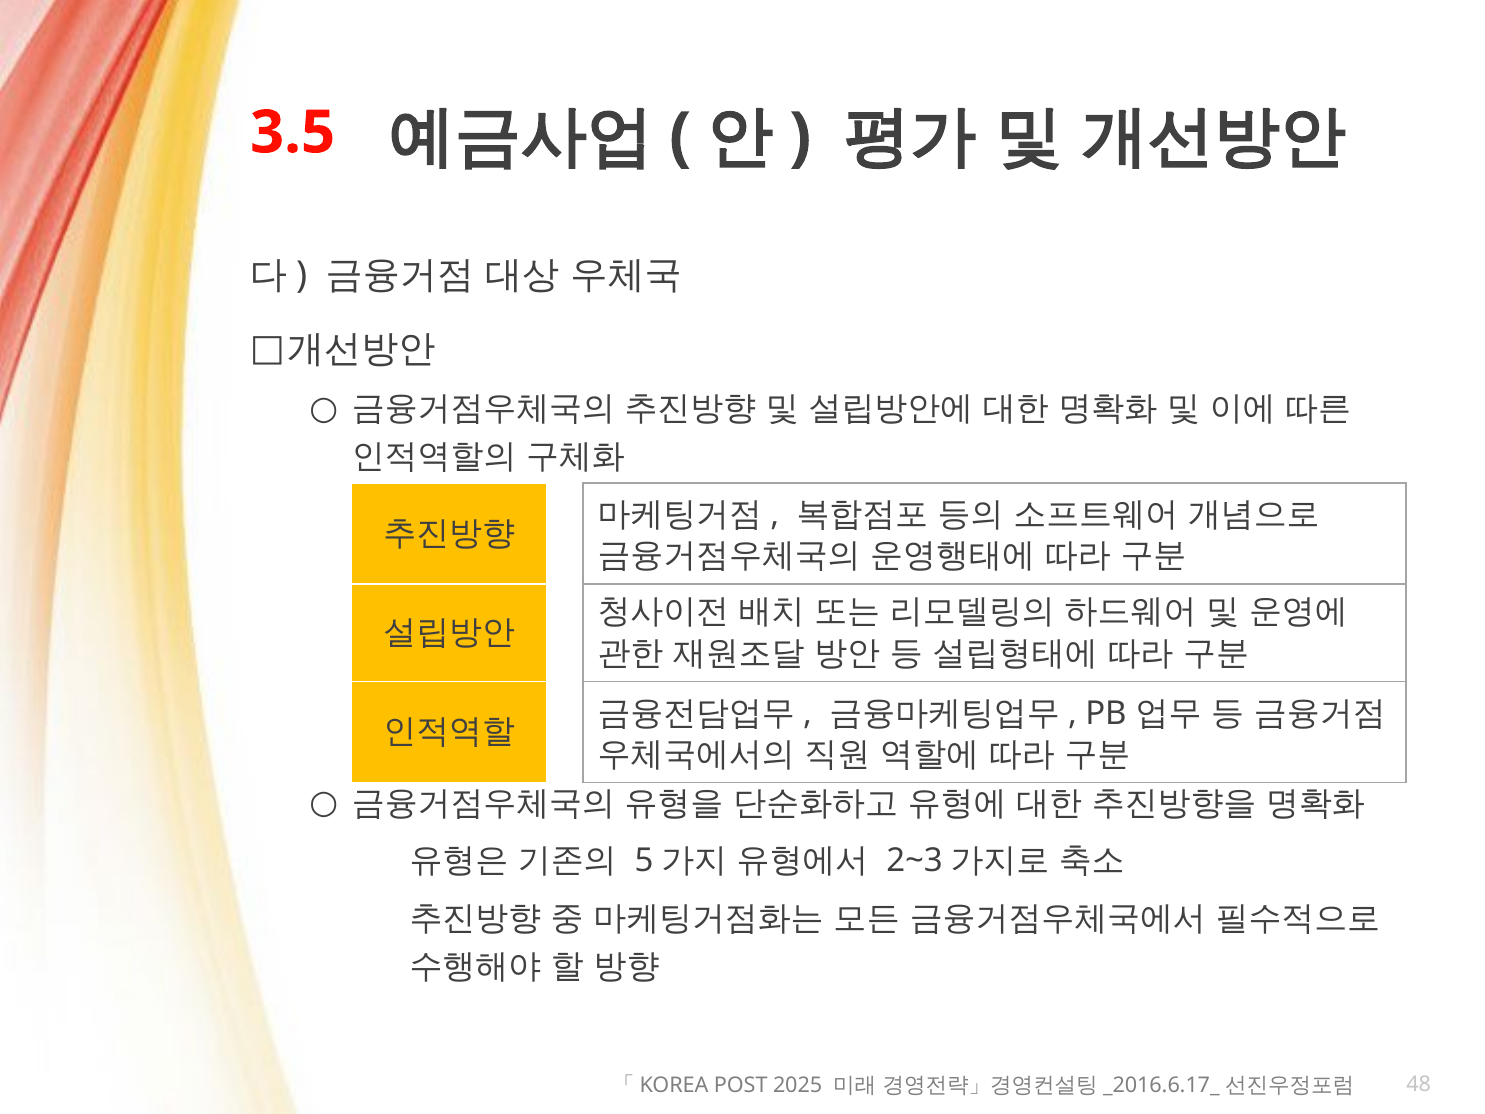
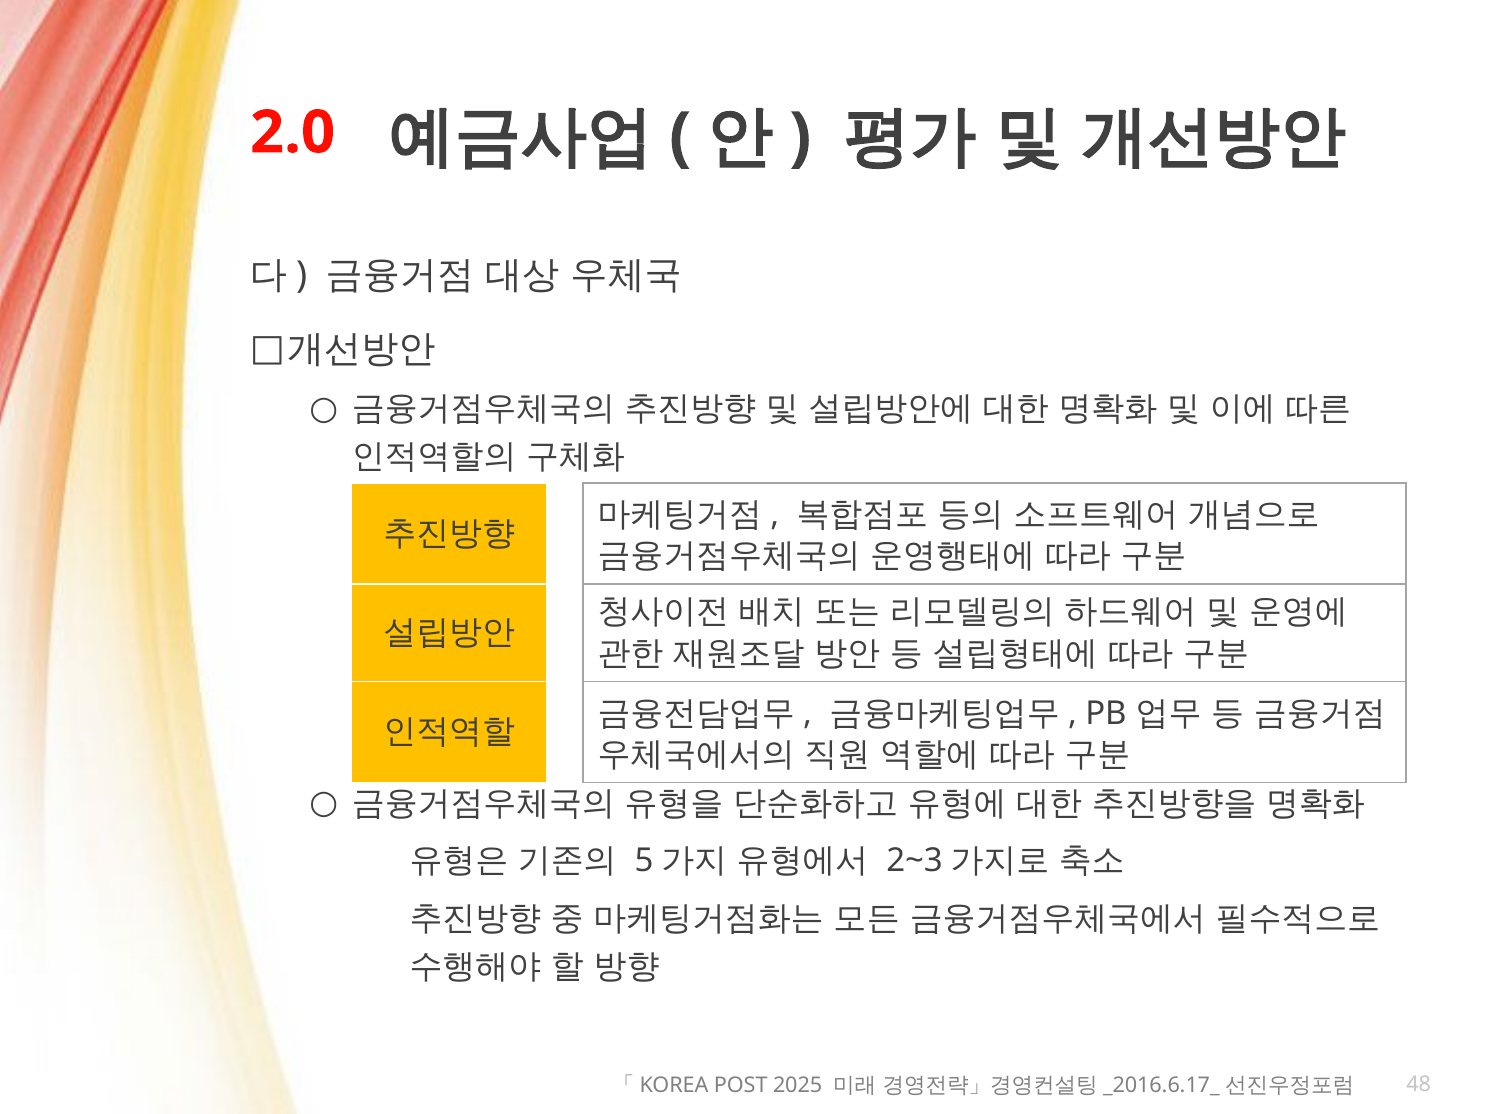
3.5: 3.5 -> 2.0 (293, 133)
